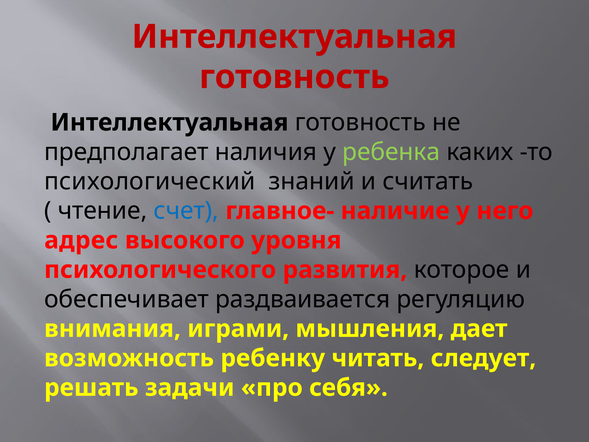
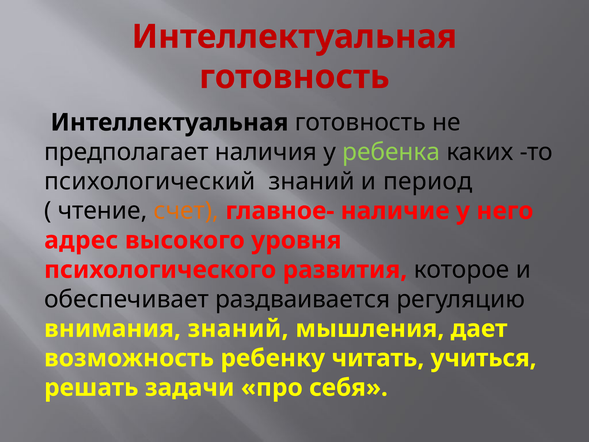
считать: считать -> период (428, 181)
счет colour: blue -> orange (186, 211)
внимания играми: играми -> знаний (238, 329)
следует: следует -> учиться (484, 358)
